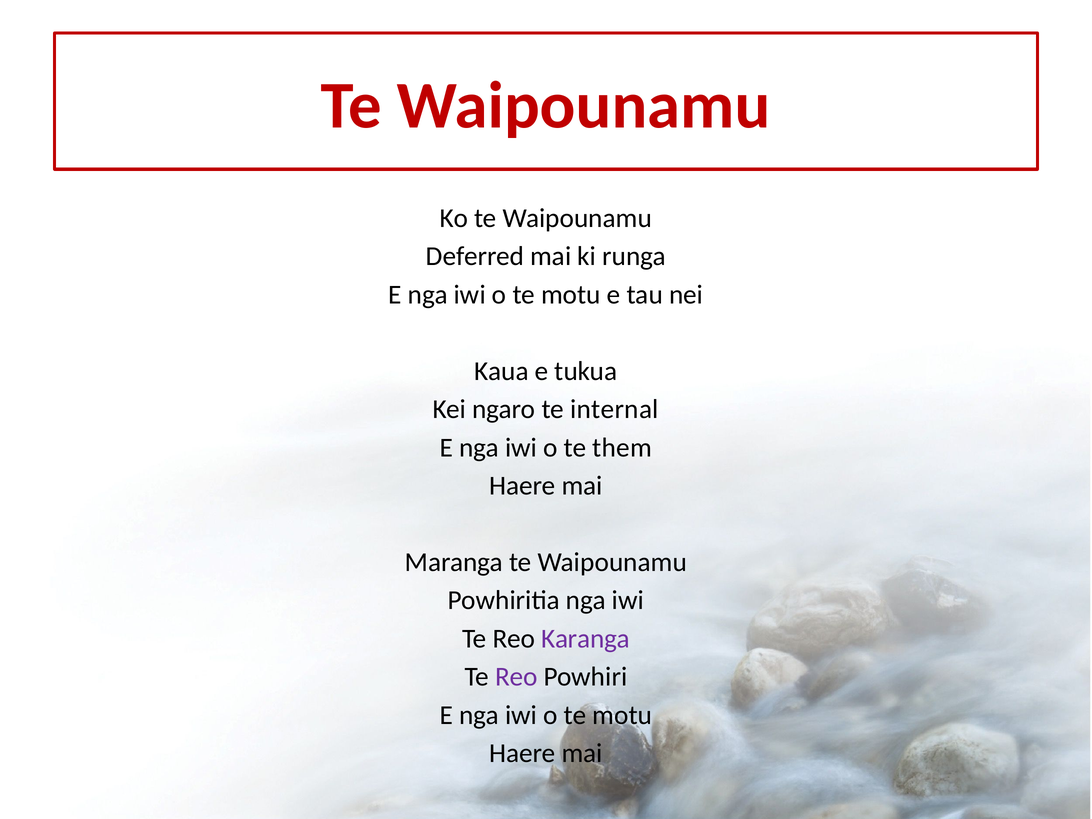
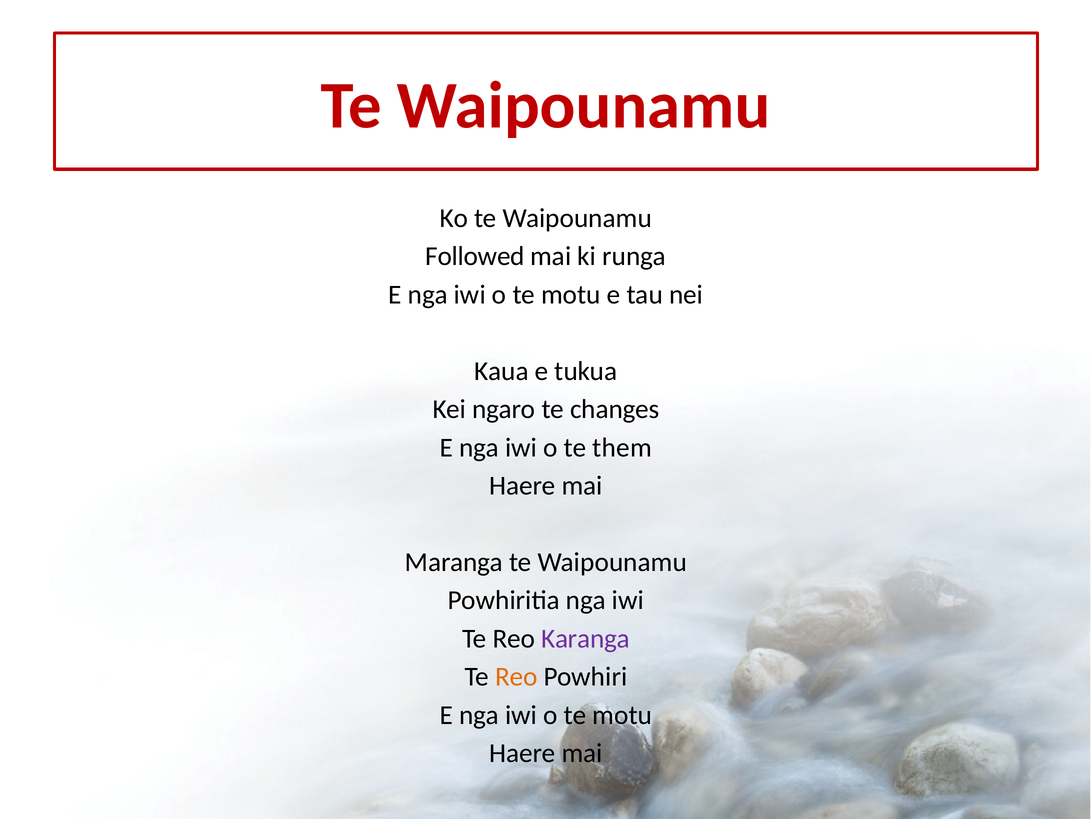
Deferred: Deferred -> Followed (475, 256)
internal: internal -> changes (615, 409)
Reo colour: purple -> orange (516, 677)
